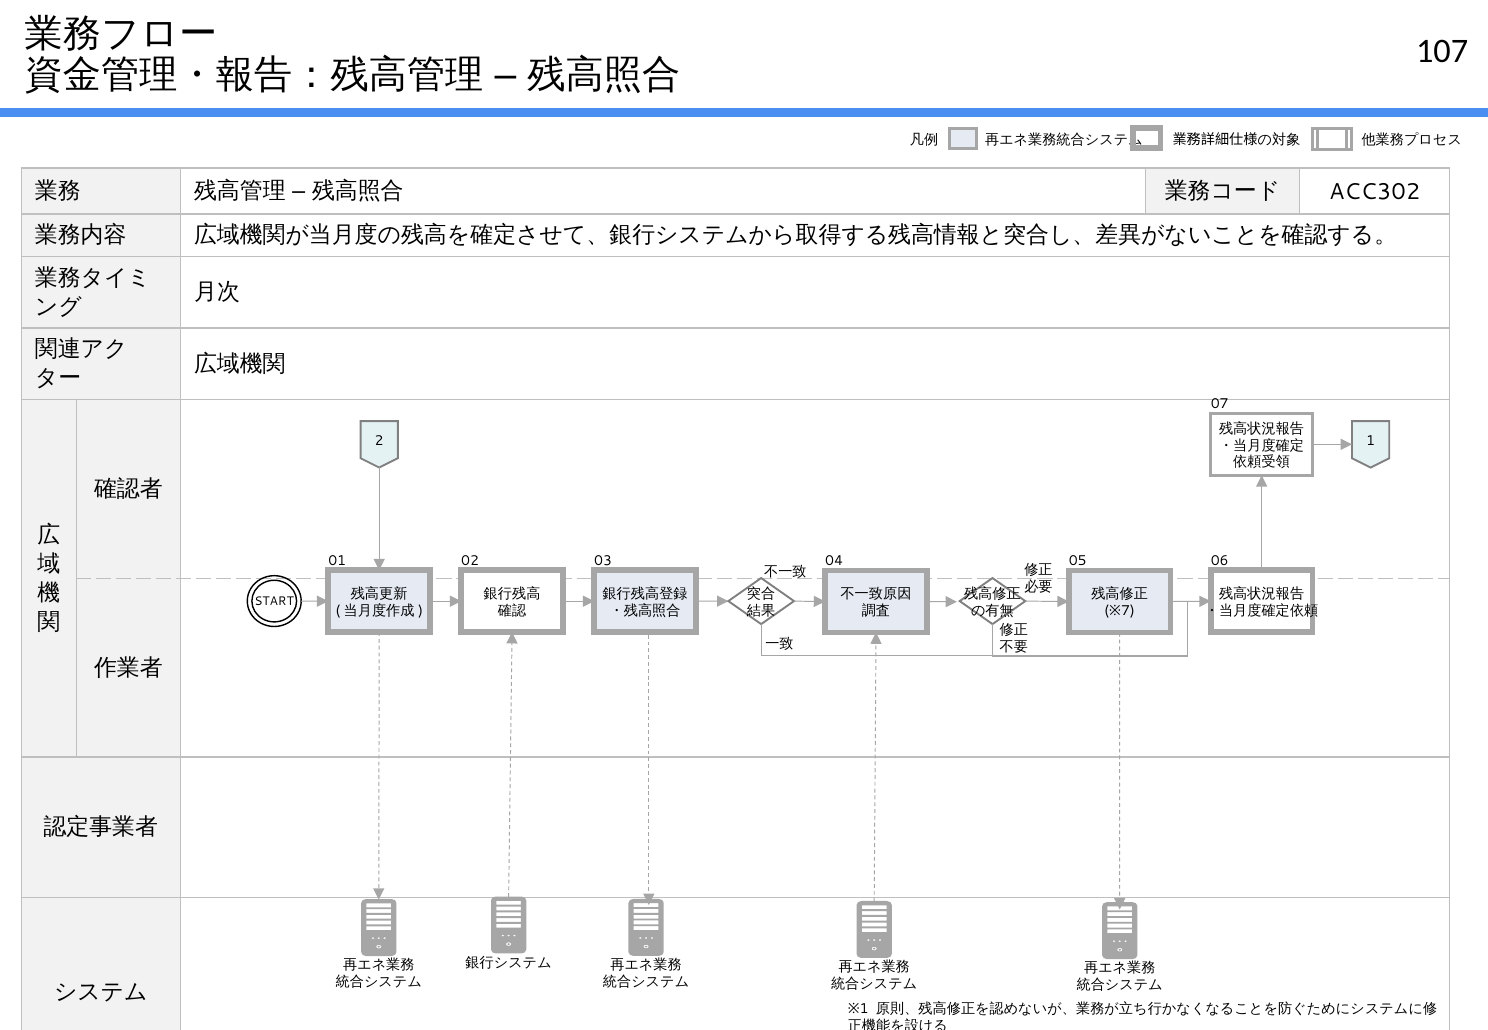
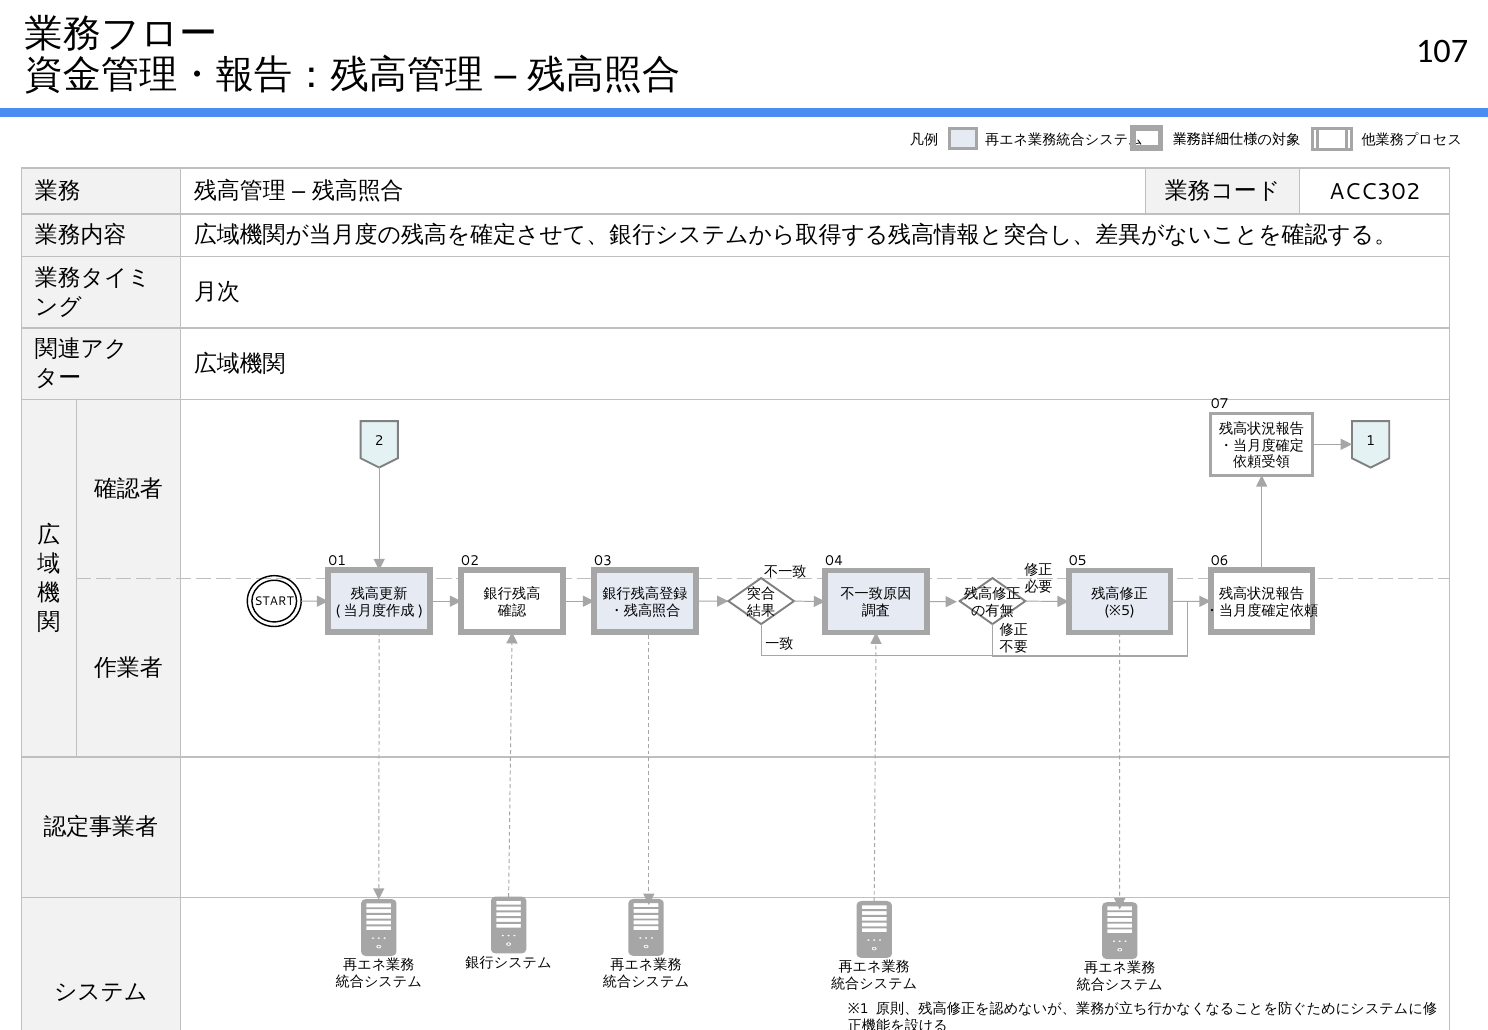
7: 7 -> 5 (1128, 611)
